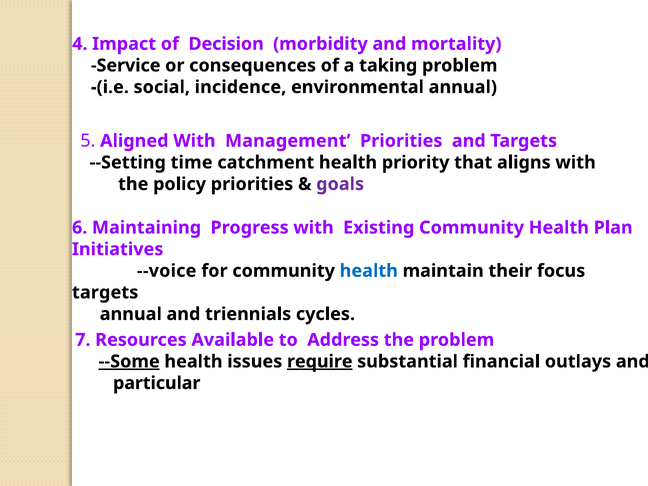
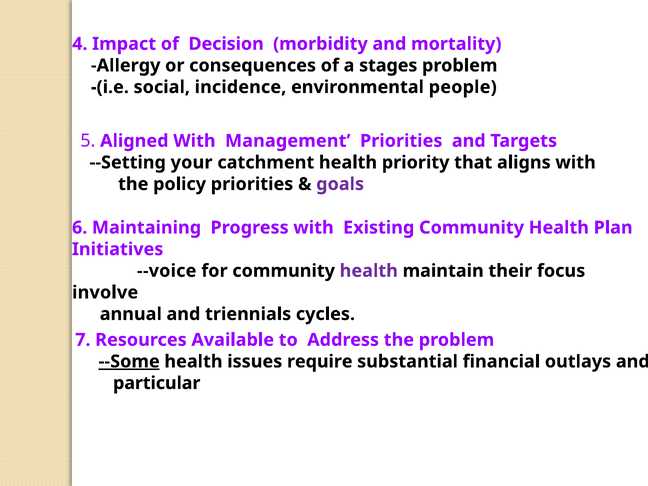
Service: Service -> Allergy (126, 66)
taking: taking -> stages (388, 66)
environmental annual: annual -> people (463, 87)
time: time -> your (192, 162)
health colour: blue -> purple (369, 271)
targets: targets -> involve (105, 292)
require underline: present -> none (320, 362)
